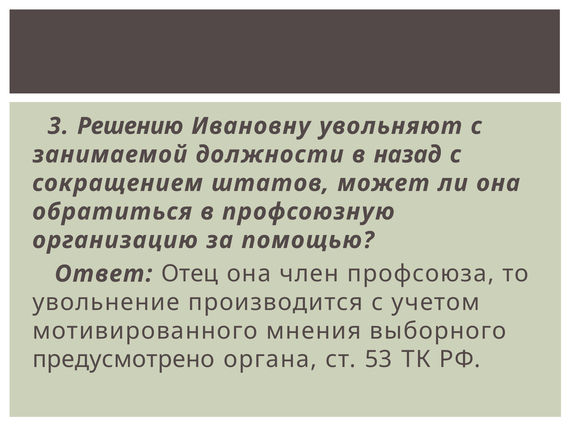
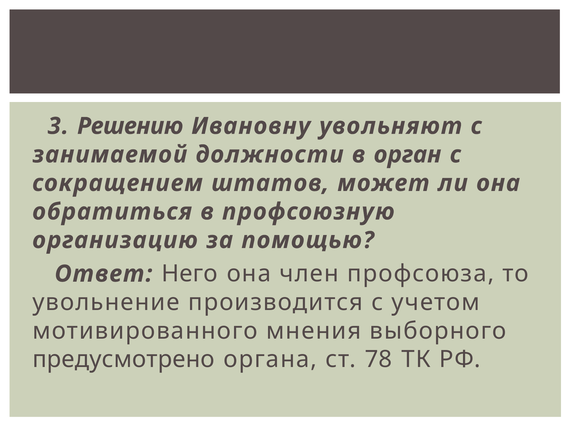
назад: назад -> орган (408, 155)
Отец: Отец -> Него (190, 274)
53: 53 -> 78 (379, 360)
